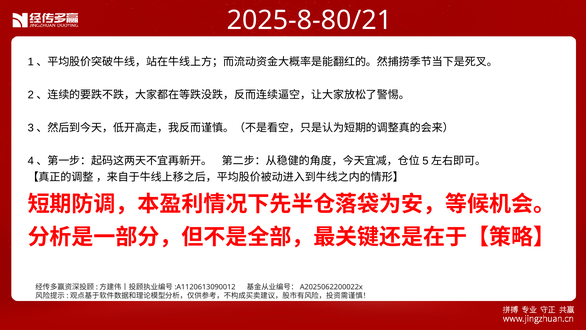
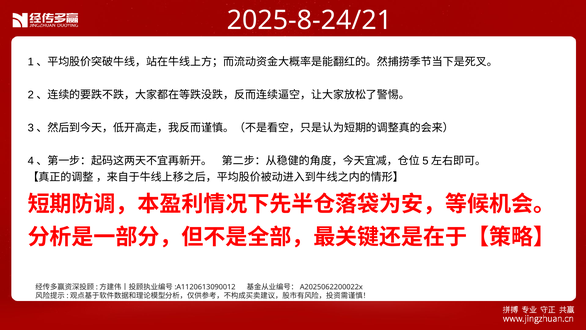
2025-8-80/21: 2025-8-80/21 -> 2025-8-24/21 (309, 20)
